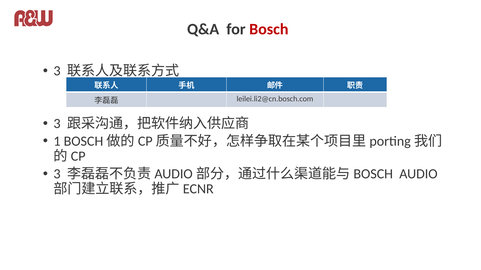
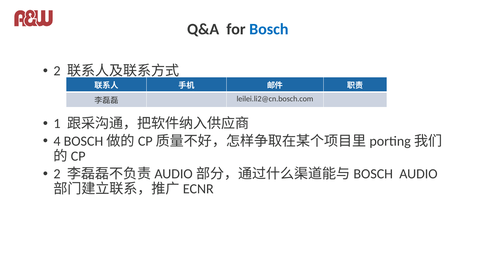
Bosch colour: red -> blue (269, 29)
3: 3 -> 2 (57, 71)
3: 3 -> 1 (57, 124)
1: 1 -> 4 (57, 142)
3: 3 -> 2 (57, 174)
